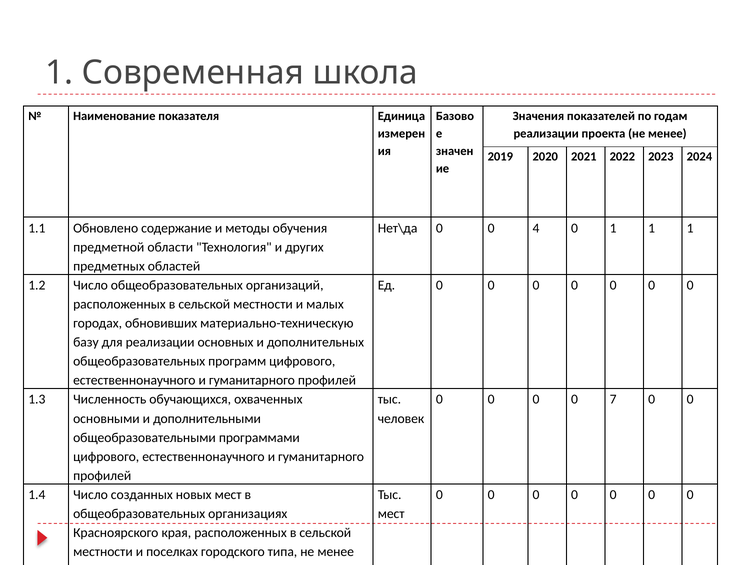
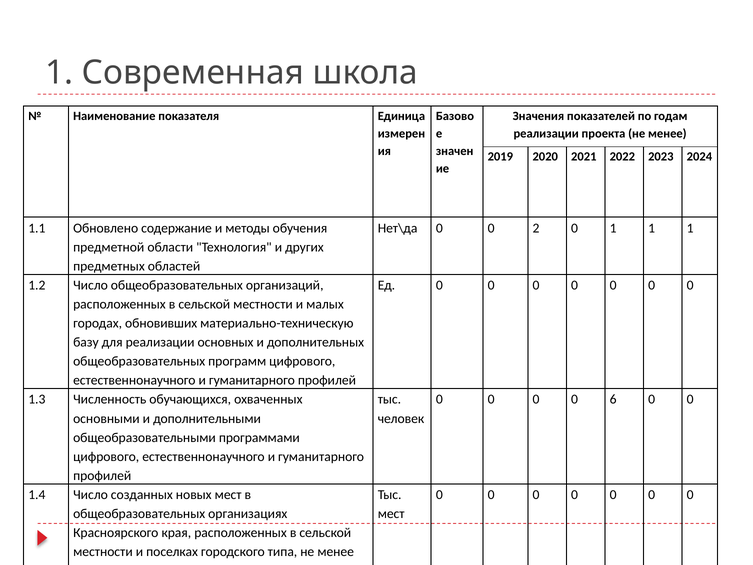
4: 4 -> 2 (536, 228)
7: 7 -> 6 (613, 399)
